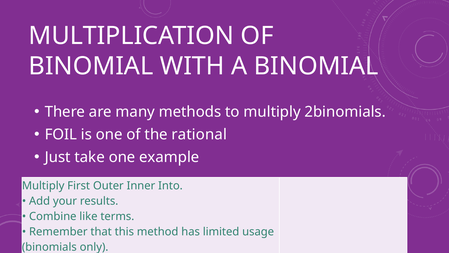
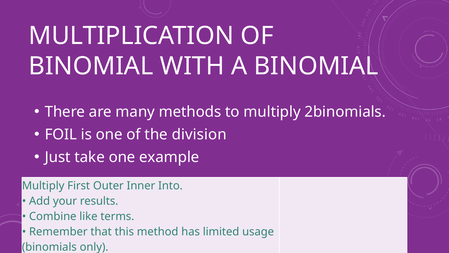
rational: rational -> division (199, 134)
